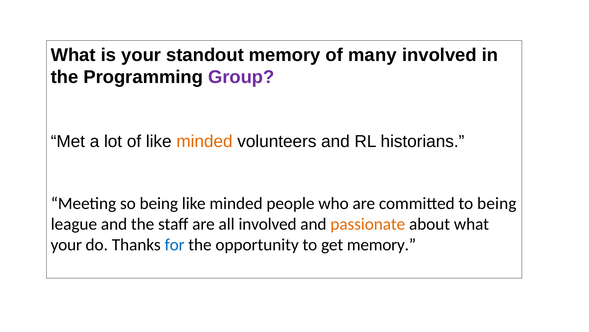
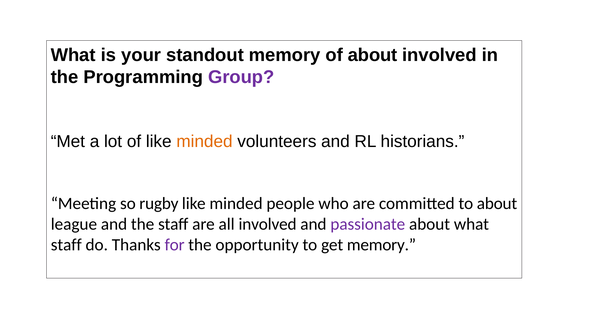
of many: many -> about (373, 55)
so being: being -> rugby (159, 203)
to being: being -> about (497, 203)
passionate colour: orange -> purple (368, 224)
your: your -> staff (66, 244)
for colour: blue -> purple (175, 244)
